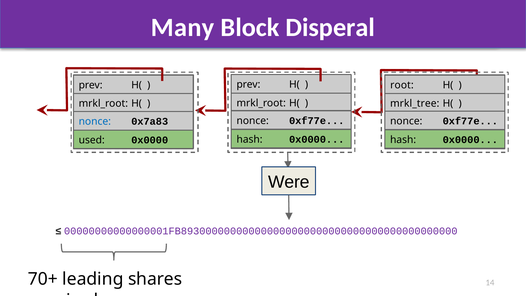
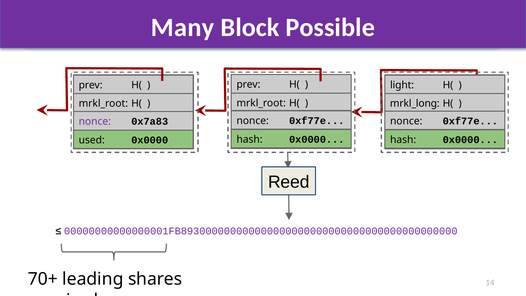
Disperal: Disperal -> Possible (330, 27)
root: root -> light (402, 85)
mrkl_tree: mrkl_tree -> mrkl_long (415, 104)
nonce colour: blue -> purple (95, 121)
Were: Were -> Reed (289, 182)
